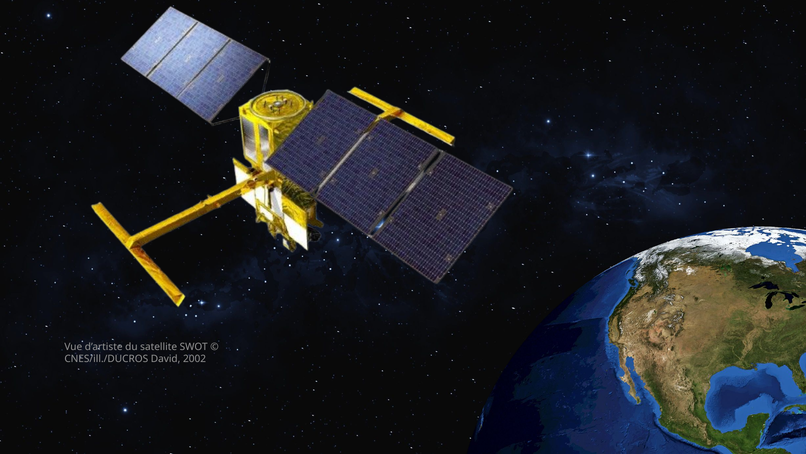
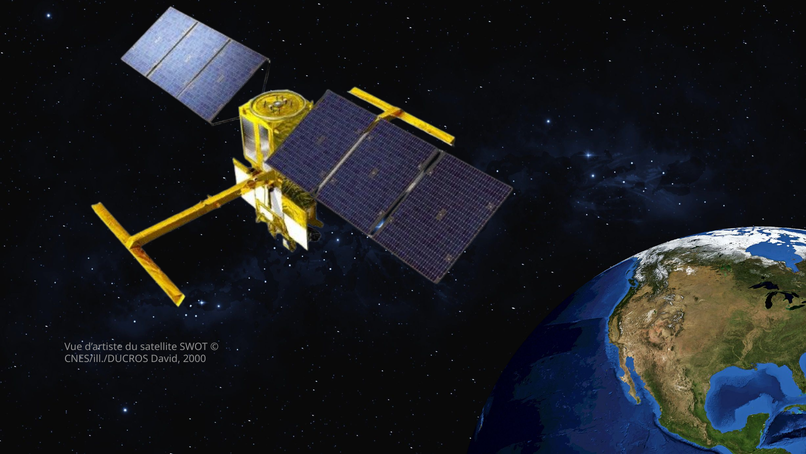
2002: 2002 -> 2000 (195, 358)
